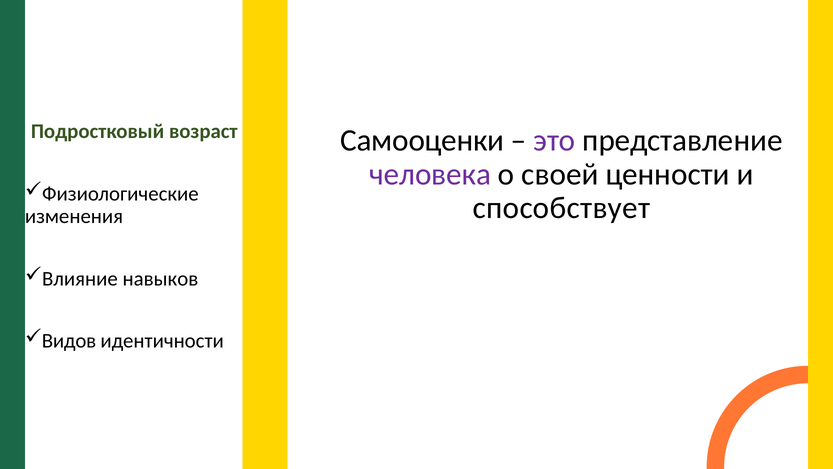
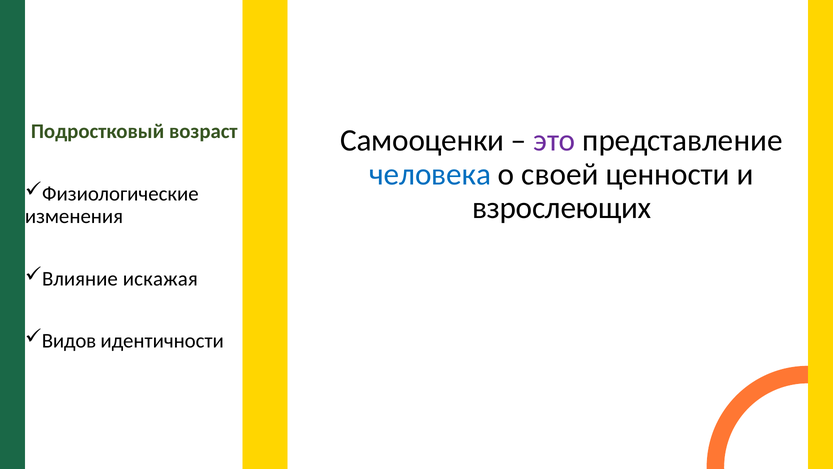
человека colour: purple -> blue (430, 174)
способствует: способствует -> взрослеющих (562, 208)
навыков: навыков -> искажая (160, 278)
